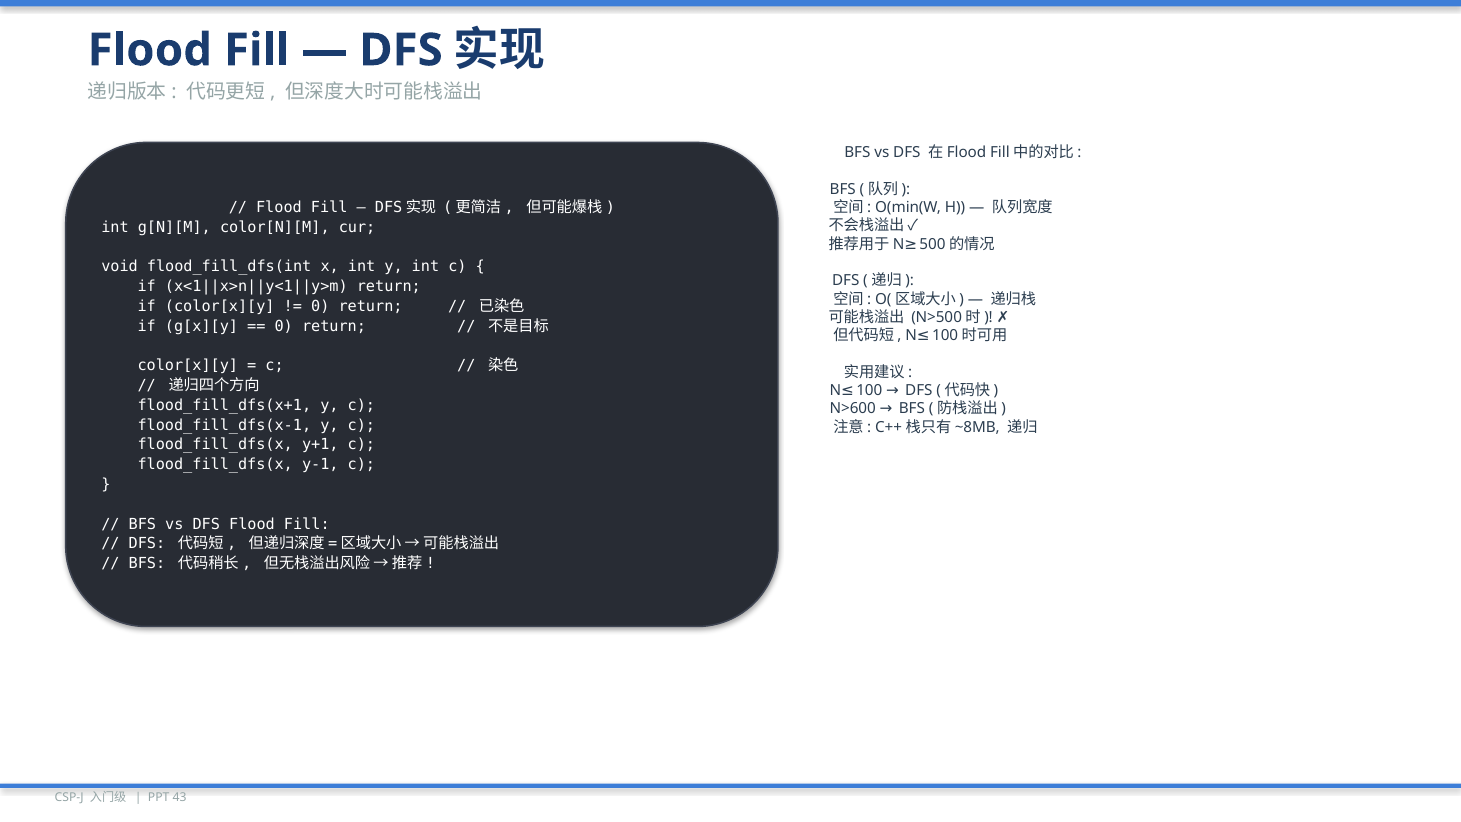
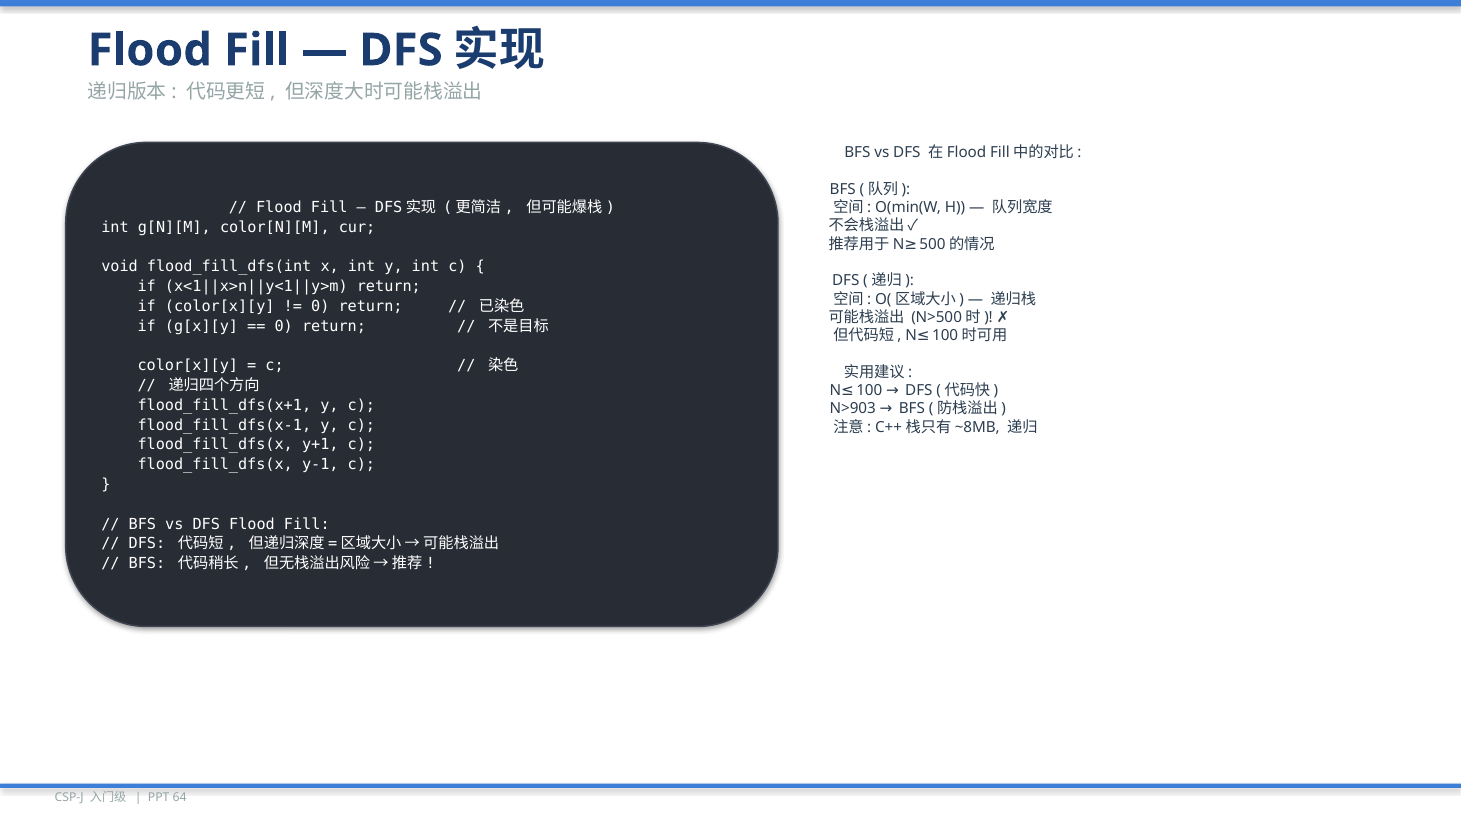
N>600: N>600 -> N>903 (853, 409)
43: 43 -> 64 (180, 797)
